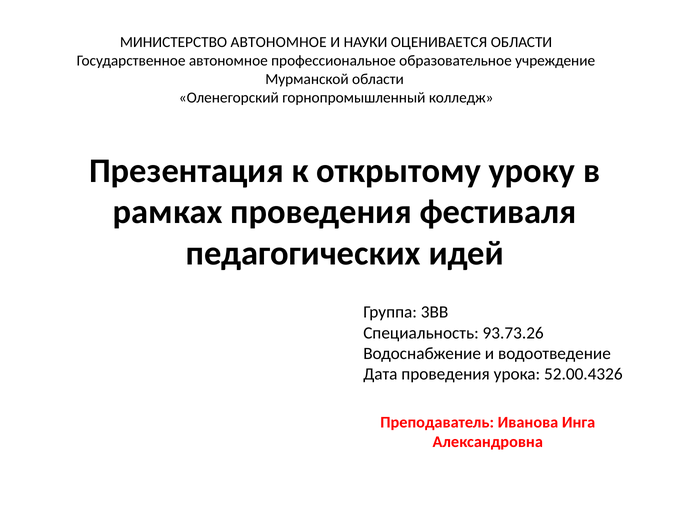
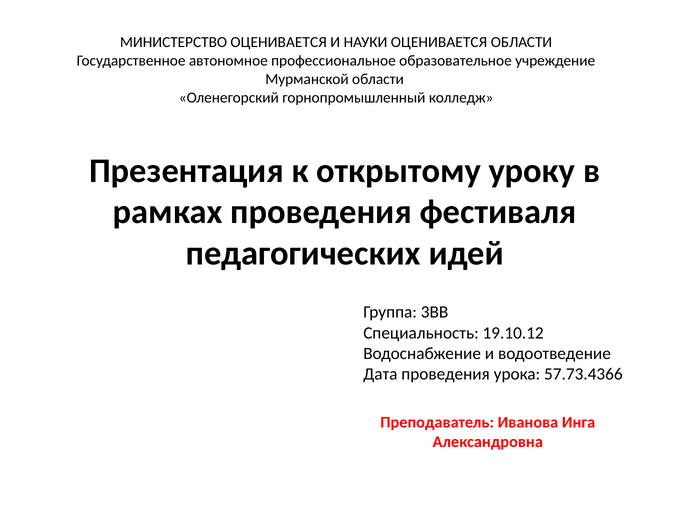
МИНИСТЕРСТВО АВТОНОМНОЕ: АВТОНОМНОЕ -> ОЦЕНИВАЕТСЯ (279, 42)
93.73.26: 93.73.26 -> 19.10.12 (513, 333)
52.00.4326: 52.00.4326 -> 57.73.4366 (583, 375)
